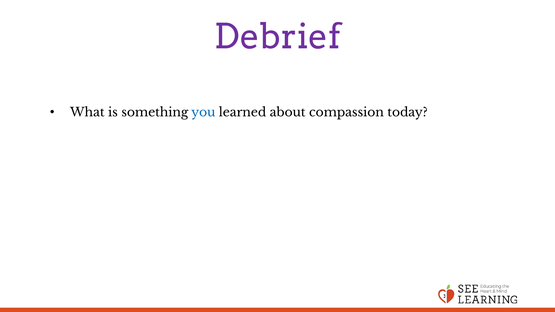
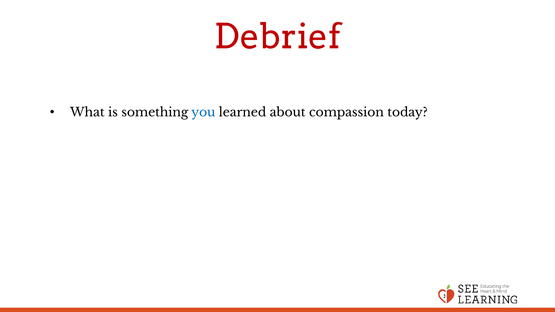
Debrief colour: purple -> red (277, 37)
